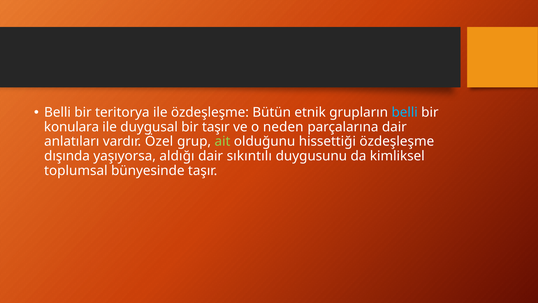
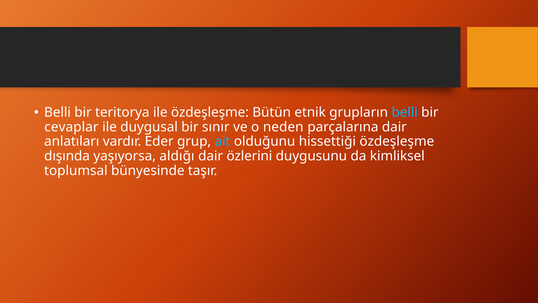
konulara: konulara -> cevaplar (71, 127)
bir taşır: taşır -> sınır (216, 127)
Özel: Özel -> Eder (159, 141)
ait colour: light green -> light blue (222, 141)
sıkıntılı: sıkıntılı -> özlerini (249, 156)
